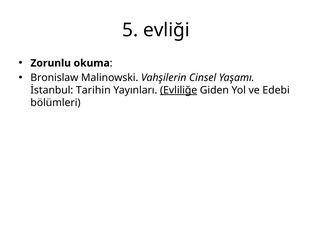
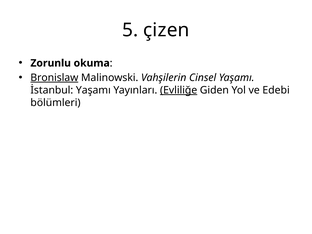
evliği: evliği -> çizen (166, 30)
Bronislaw underline: none -> present (54, 78)
İstanbul Tarihin: Tarihin -> Yaşamı (93, 90)
